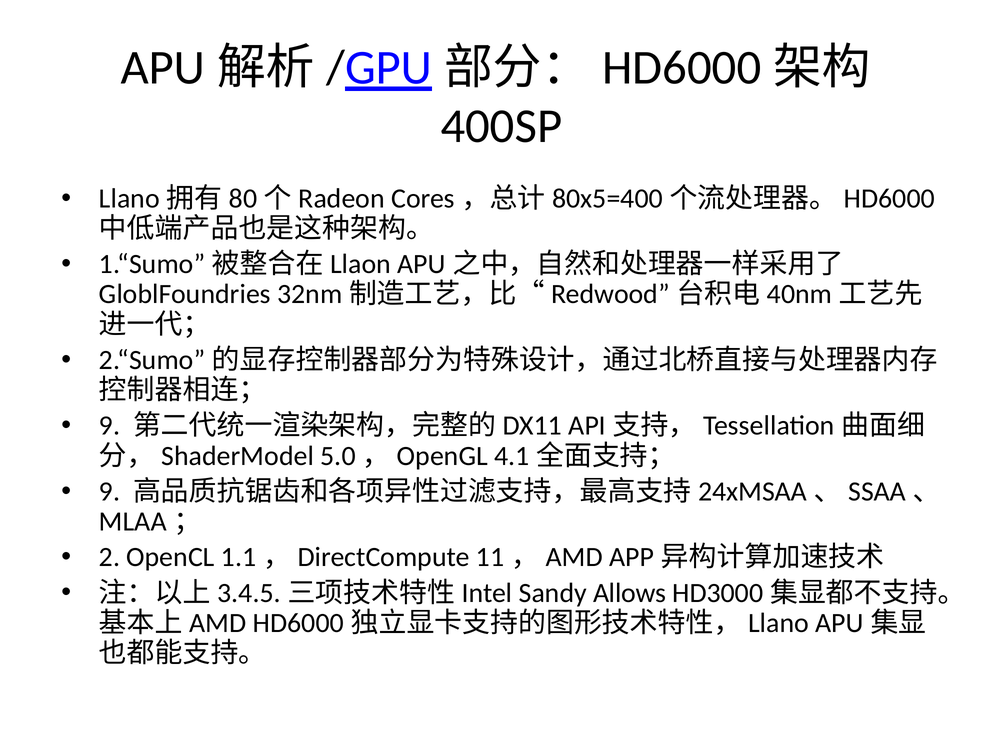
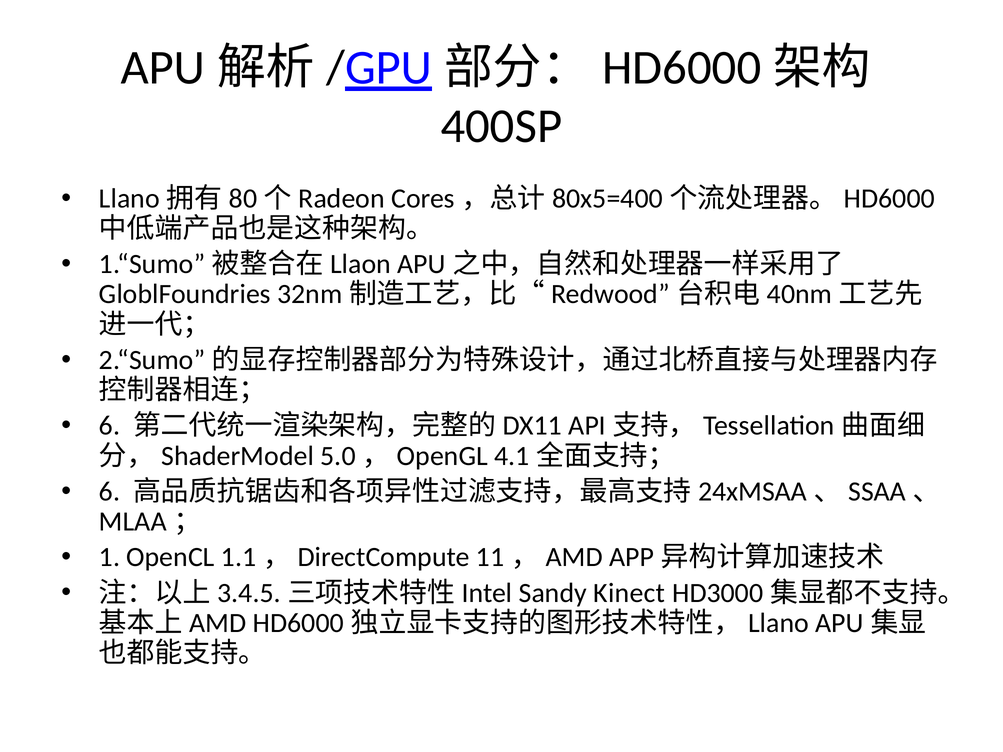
9: 9 -> 6 (110, 426)
9: 9 -> 6 (110, 492)
2: 2 -> 1 (110, 557)
Allows: Allows -> Kinect (629, 593)
